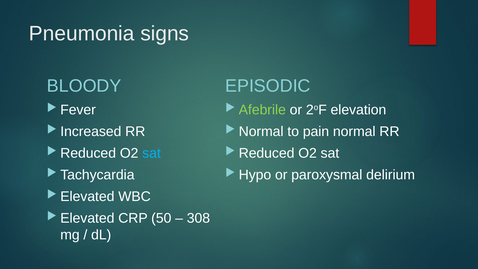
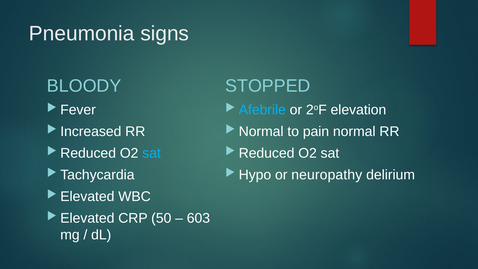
EPISODIC: EPISODIC -> STOPPED (268, 86)
Afebrile colour: light green -> light blue (262, 110)
paroxysmal: paroxysmal -> neuropathy (327, 175)
308: 308 -> 603 (198, 218)
